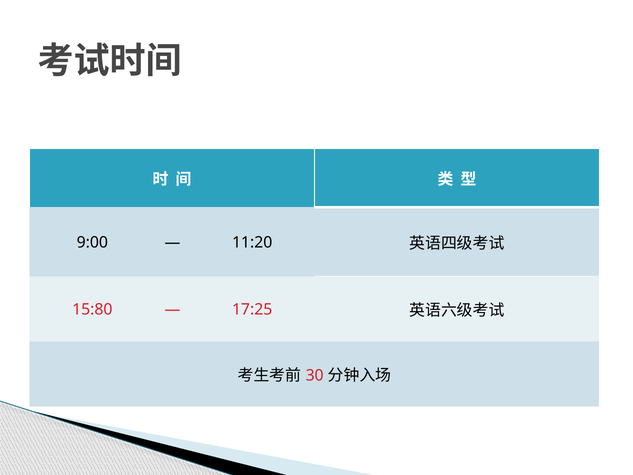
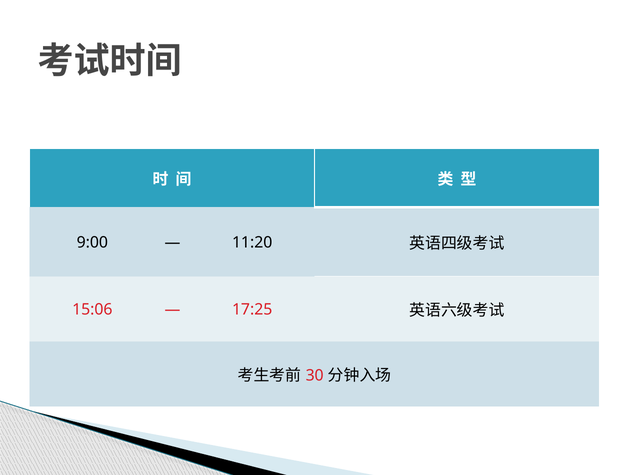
15:80: 15:80 -> 15:06 (92, 310)
